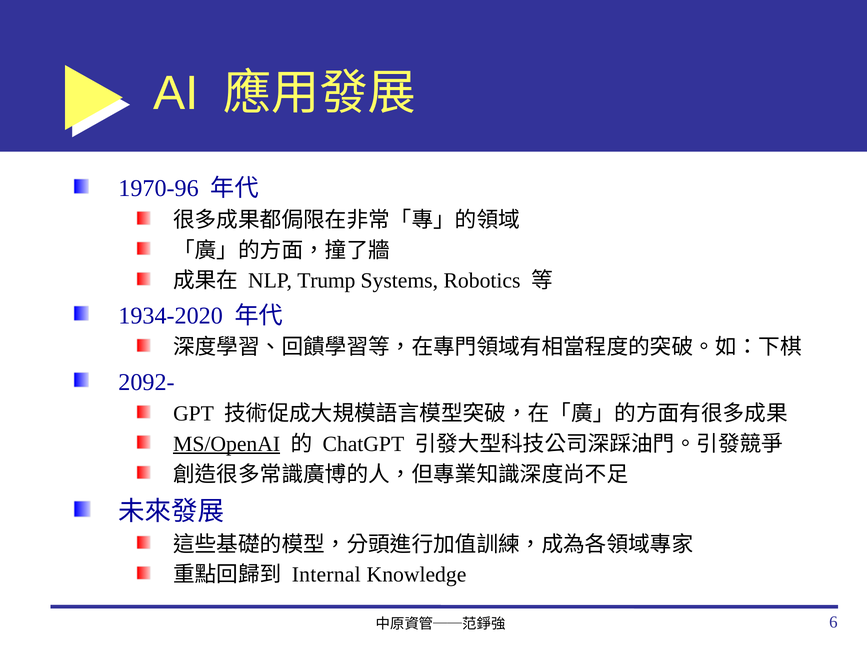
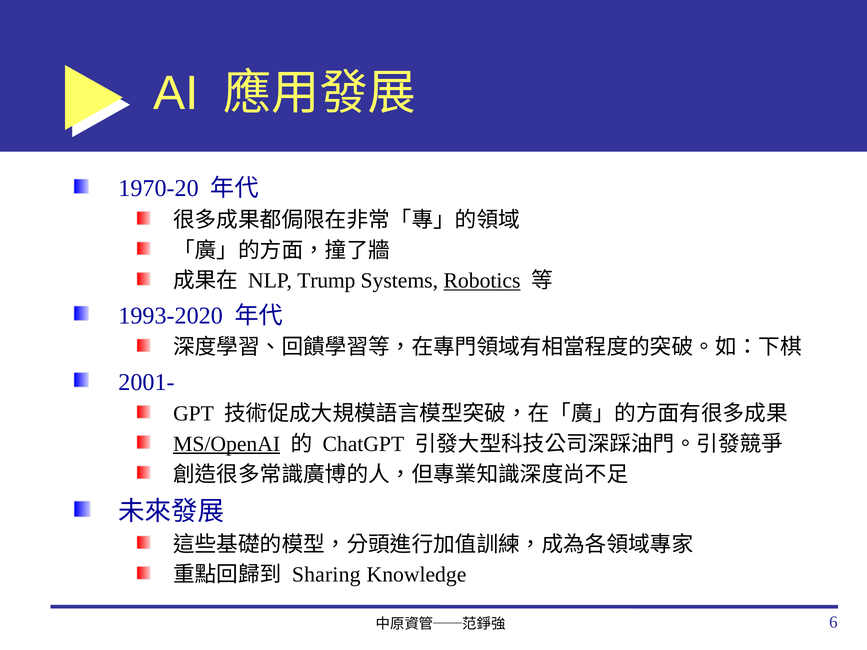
1970-96: 1970-96 -> 1970-20 (159, 189)
Robotics underline: none -> present (482, 281)
1934-2020: 1934-2020 -> 1993-2020 (171, 316)
2092-: 2092- -> 2001- (146, 382)
Internal: Internal -> Sharing (326, 575)
